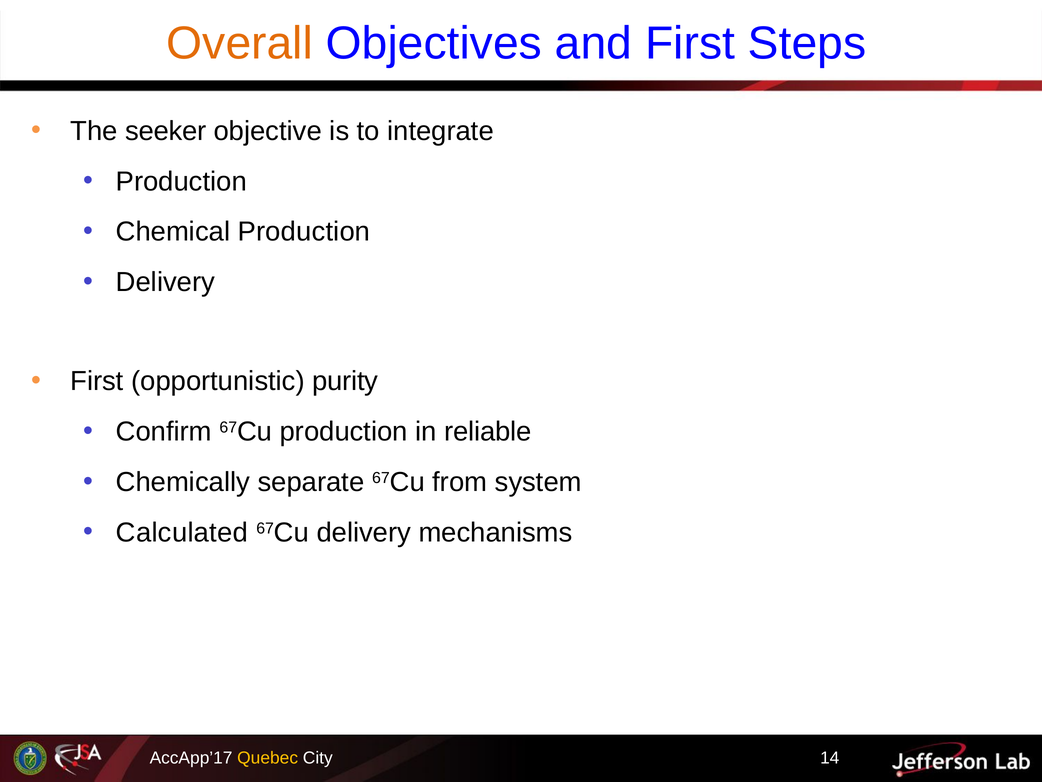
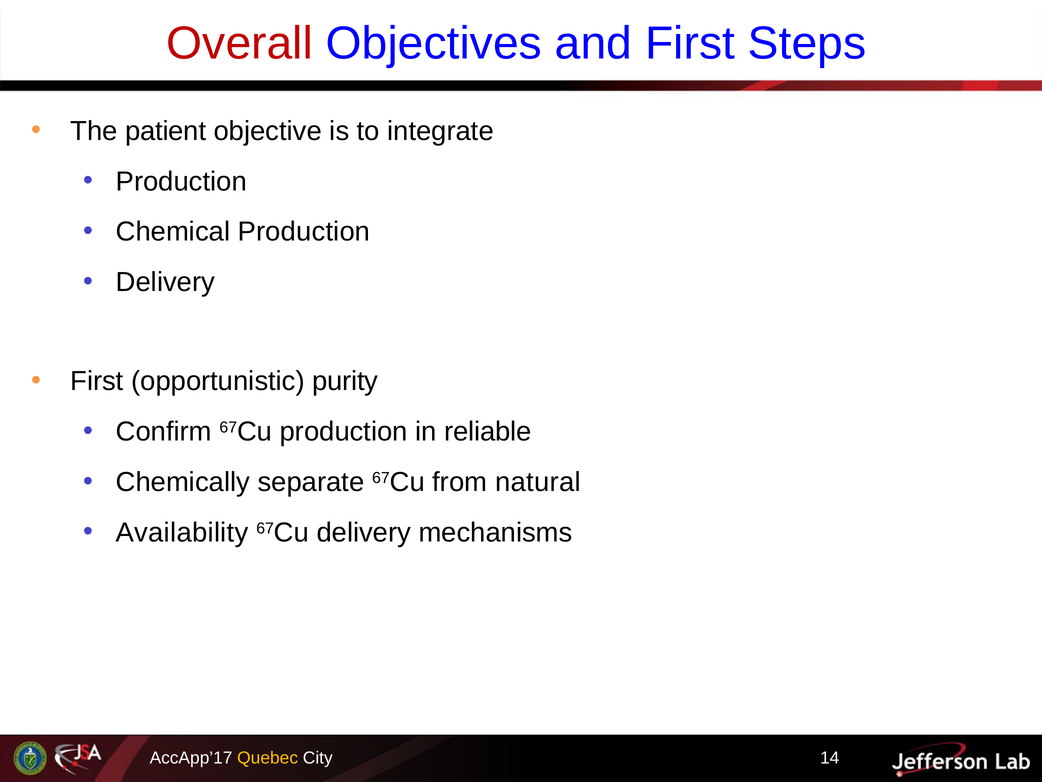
Overall colour: orange -> red (240, 44)
seeker: seeker -> patient (166, 131)
system: system -> natural (538, 482)
Calculated: Calculated -> Availability (182, 532)
